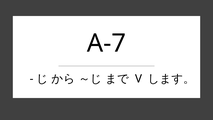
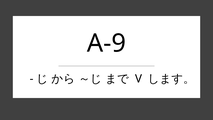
A-7: A-7 -> A-9 (107, 43)
